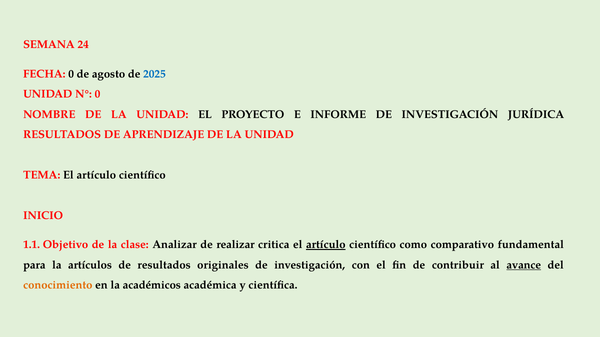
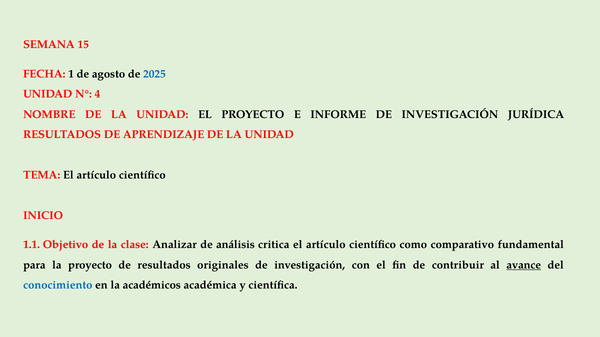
24: 24 -> 15 (83, 45)
FECHA 0: 0 -> 1 (71, 74)
N° 0: 0 -> 4 (97, 94)
realizar: realizar -> análisis (235, 245)
artículo underline: present -> none (326, 245)
la artículos: artículos -> proyecto (90, 265)
conocimiento colour: orange -> blue (58, 285)
